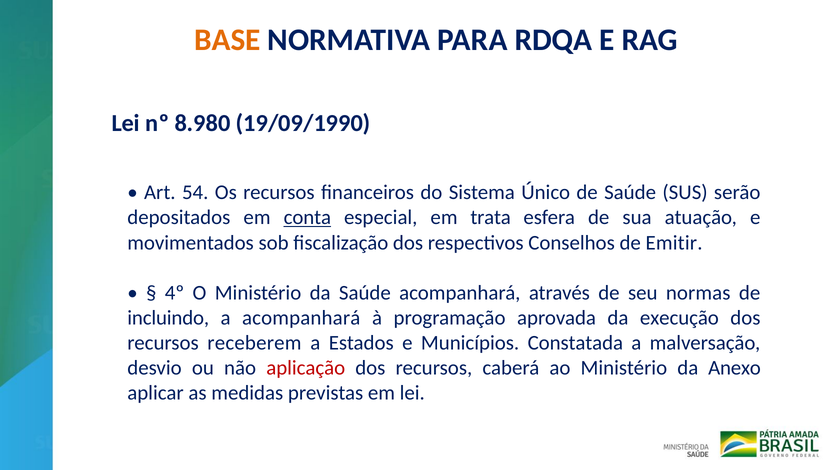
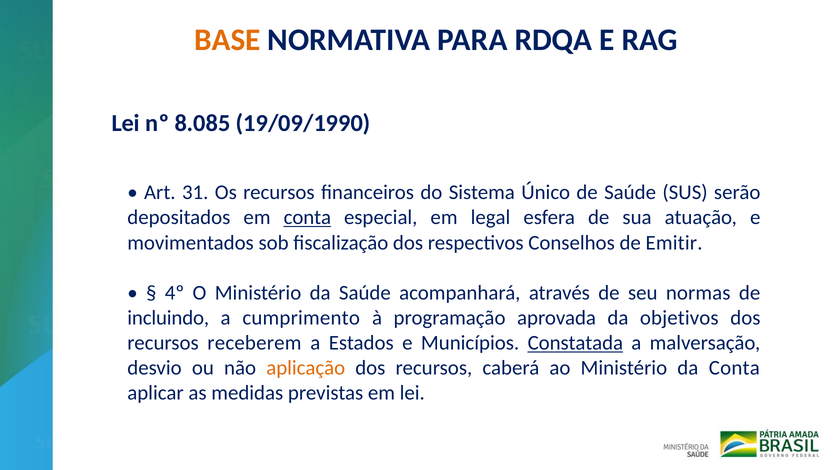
8.980: 8.980 -> 8.085 (202, 123)
54: 54 -> 31 (195, 192)
trata: trata -> legal (491, 217)
a acompanhará: acompanhará -> cumprimento (301, 318)
execução: execução -> objetivos (679, 318)
Constatada underline: none -> present (575, 343)
aplicação colour: red -> orange (306, 368)
da Anexo: Anexo -> Conta (734, 368)
